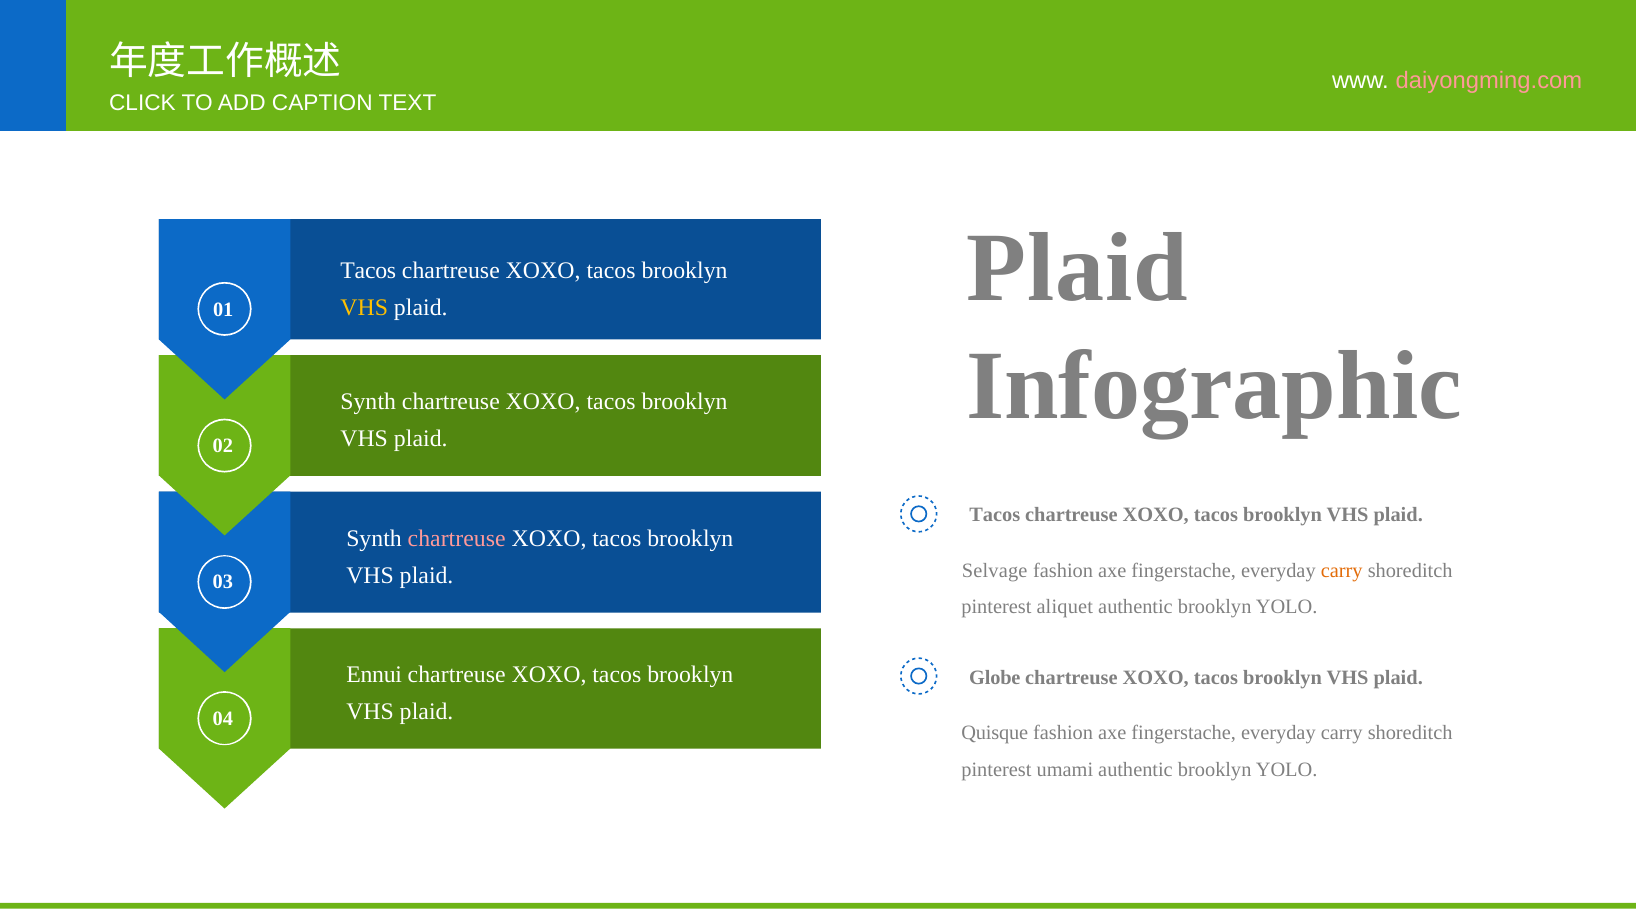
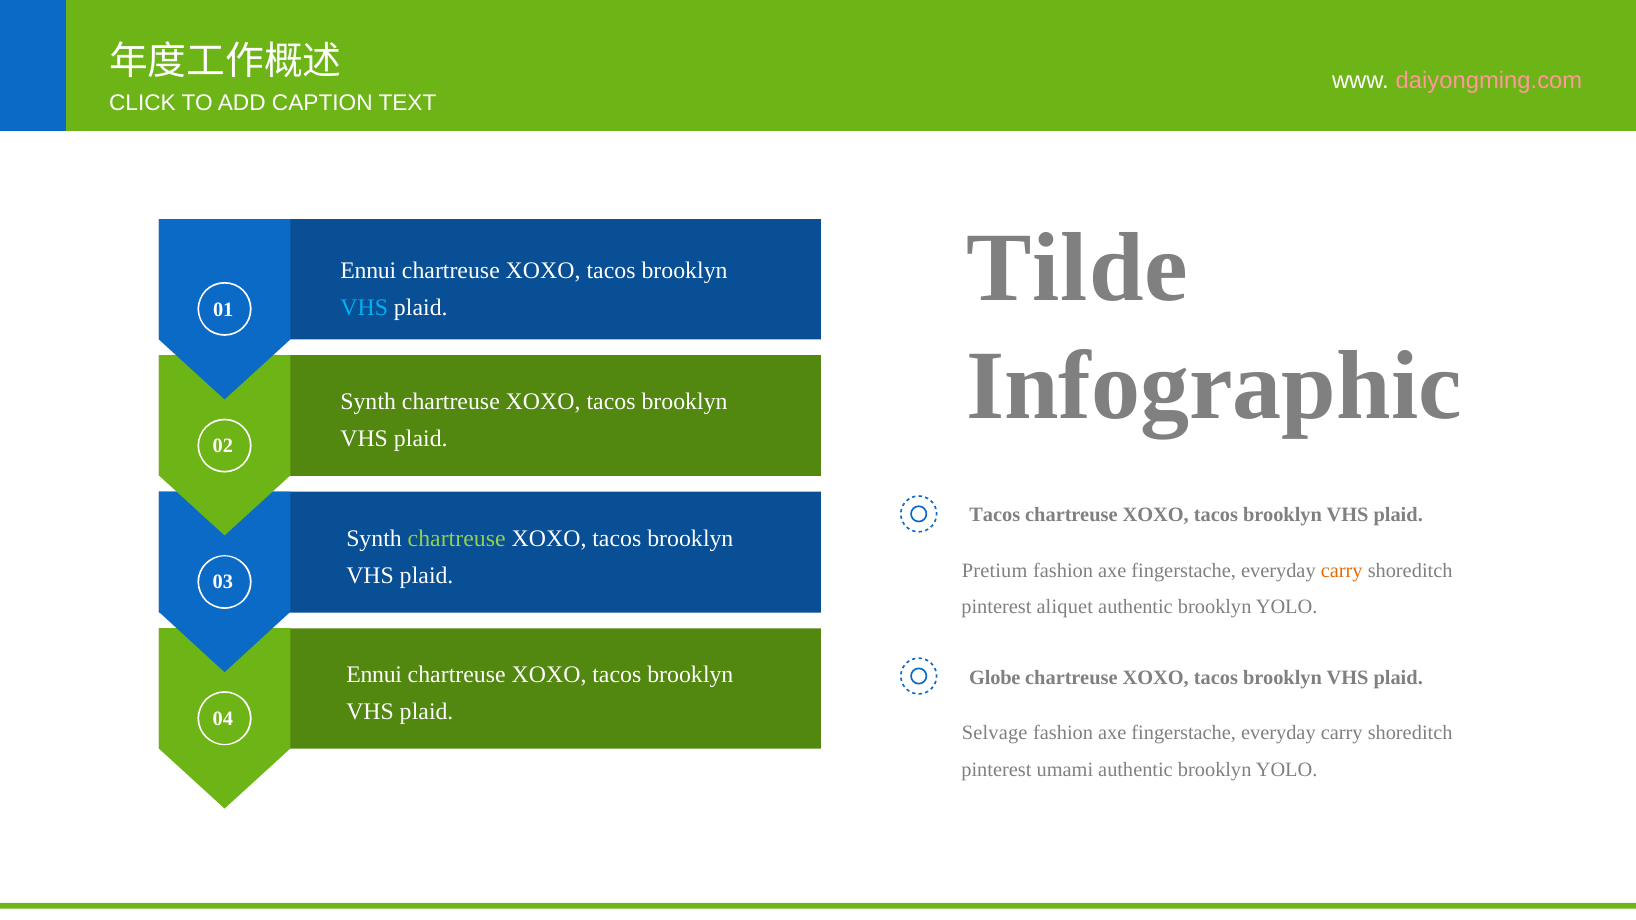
Plaid: Plaid -> Tilde (1077, 268)
Tacos: Tacos -> Ennui (368, 270)
VHS colour: yellow -> light blue (364, 307)
chartreuse colour: pink -> light green (457, 539)
Selvage: Selvage -> Pretium (995, 571)
Quisque: Quisque -> Selvage (995, 733)
